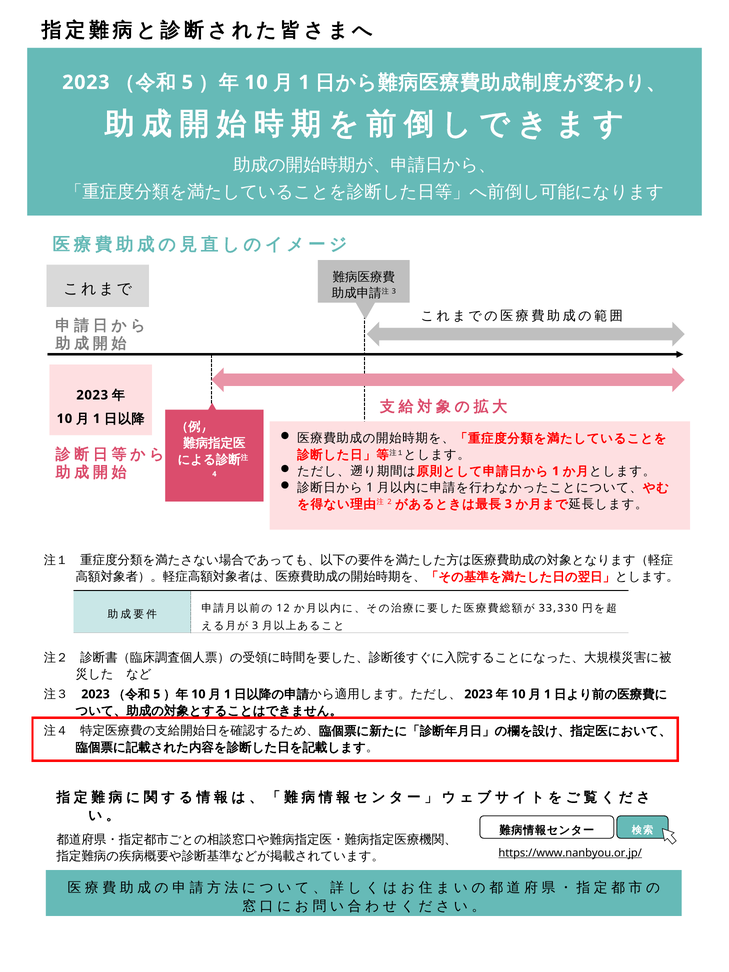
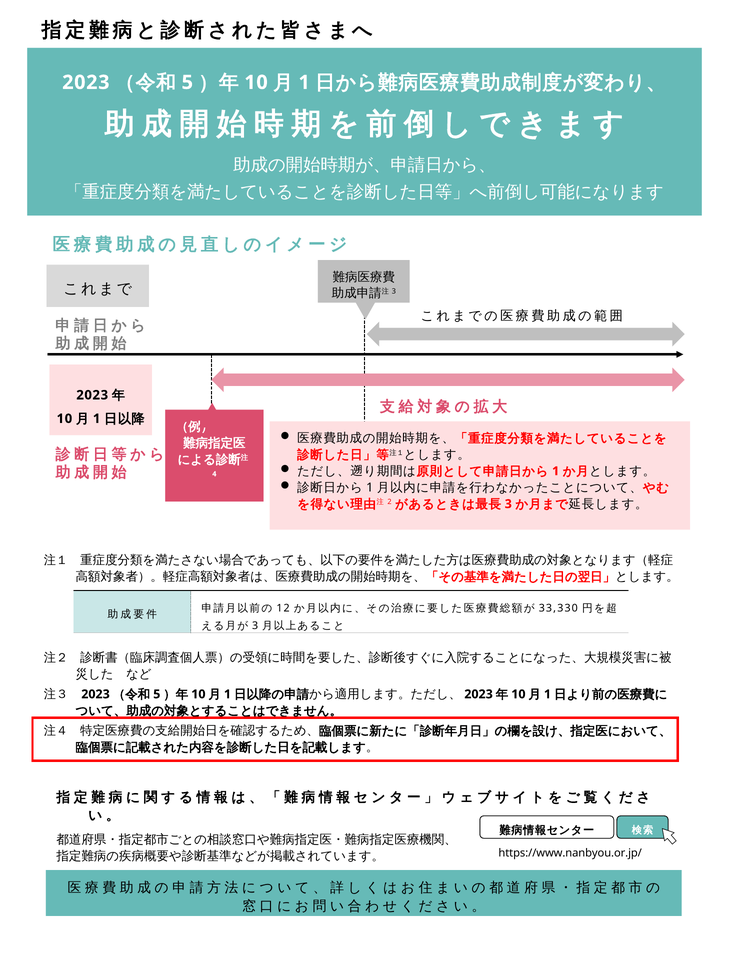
https://www.nanbyou.or.jp/ underline: present -> none (570, 853)
